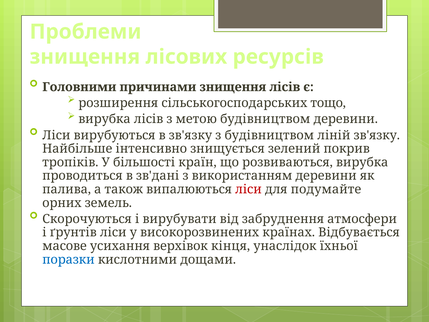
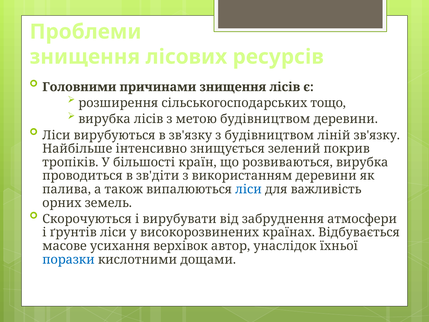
зв'дані: зв'дані -> зв'діти (158, 176)
ліси colour: red -> blue (248, 189)
подумайте: подумайте -> важливість (326, 189)
кінця: кінця -> автор (231, 246)
